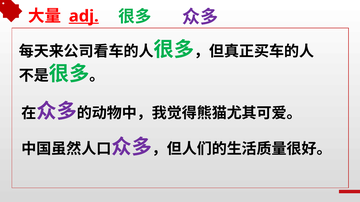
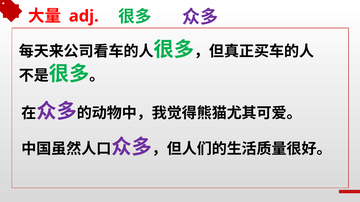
adj underline: present -> none (84, 16)
